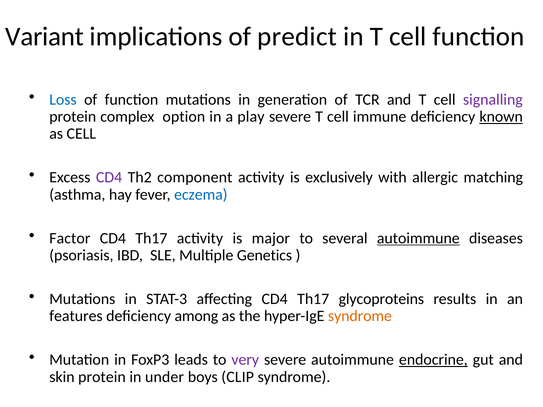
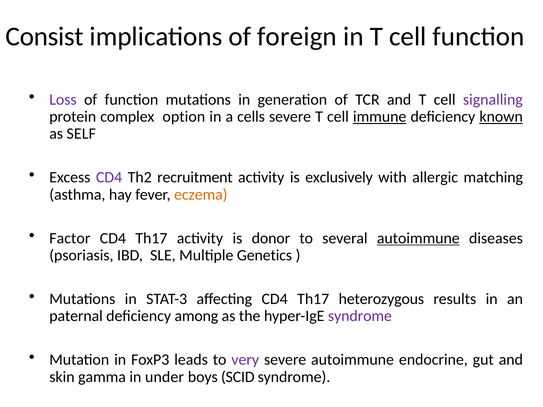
Variant: Variant -> Consist (45, 37)
predict: predict -> foreign (297, 37)
Loss colour: blue -> purple (63, 100)
play: play -> cells (251, 117)
immune underline: none -> present (380, 117)
as CELL: CELL -> SELF (81, 134)
component: component -> recruitment (195, 178)
eczema colour: blue -> orange (201, 195)
major: major -> donor (271, 238)
glycoproteins: glycoproteins -> heterozygous (381, 299)
features: features -> paternal (76, 316)
syndrome colour: orange -> purple (360, 316)
endocrine underline: present -> none (433, 360)
skin protein: protein -> gamma (102, 377)
CLIP: CLIP -> SCID (238, 377)
